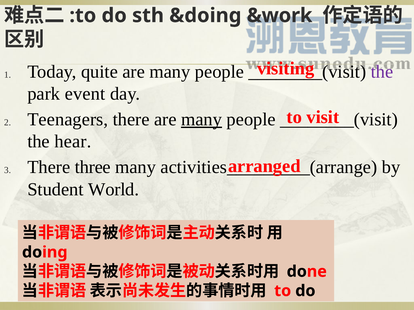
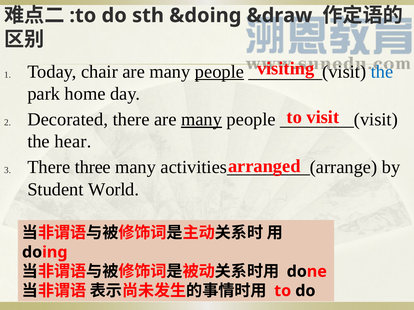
&work: &work -> &draw (279, 16)
quite: quite -> chair (99, 72)
people underline: none -> present (220, 72)
the colour: purple -> blue (382, 72)
event: event -> home (85, 94)
Teenagers: Teenagers -> Decorated (68, 120)
